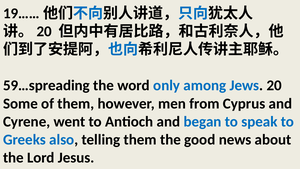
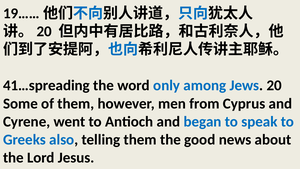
59…spreading: 59…spreading -> 41…spreading (46, 85)
